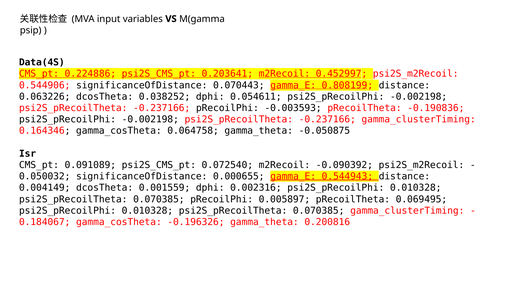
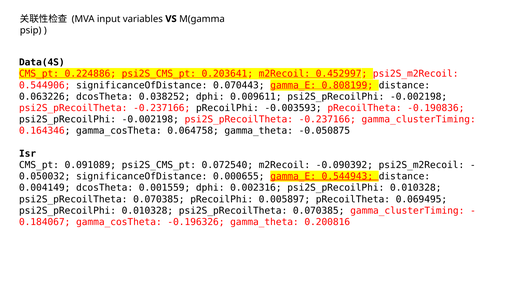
0.054611: 0.054611 -> 0.009611 (256, 97)
